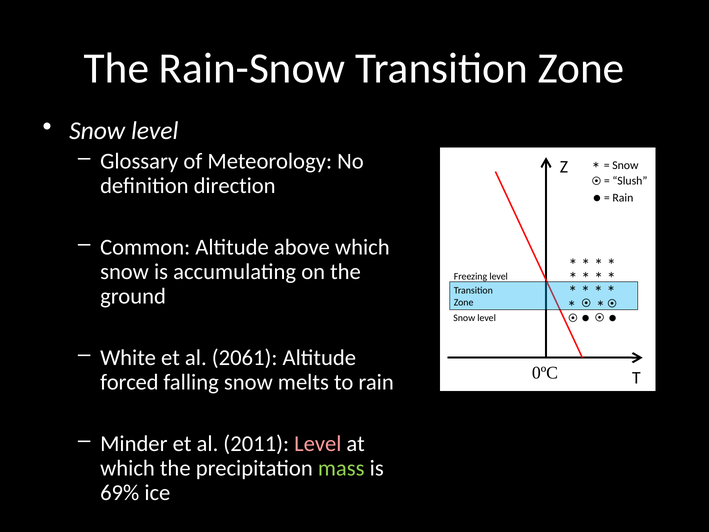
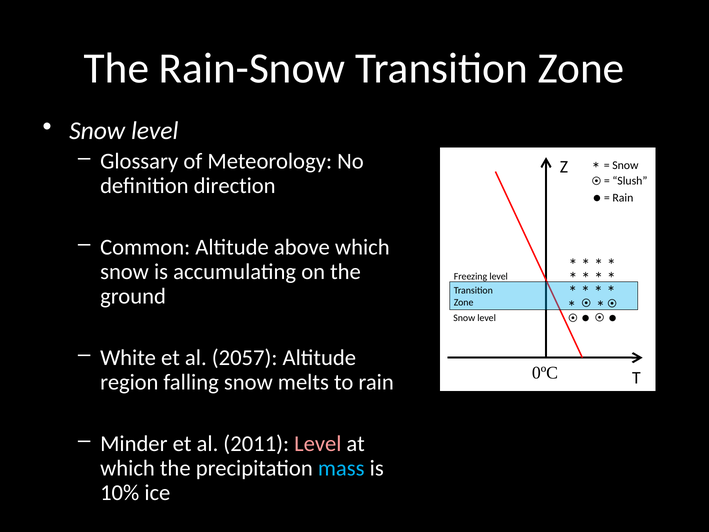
2061: 2061 -> 2057 (245, 358)
forced: forced -> region (129, 382)
mass colour: light green -> light blue (341, 468)
69%: 69% -> 10% (120, 493)
